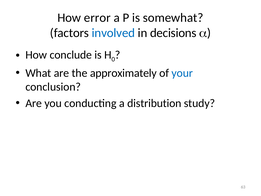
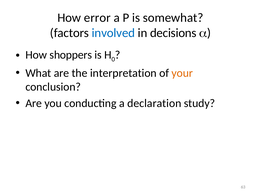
conclude: conclude -> shoppers (71, 55)
approximately: approximately -> interpretation (123, 73)
your colour: blue -> orange (182, 73)
distribution: distribution -> declaration (154, 103)
